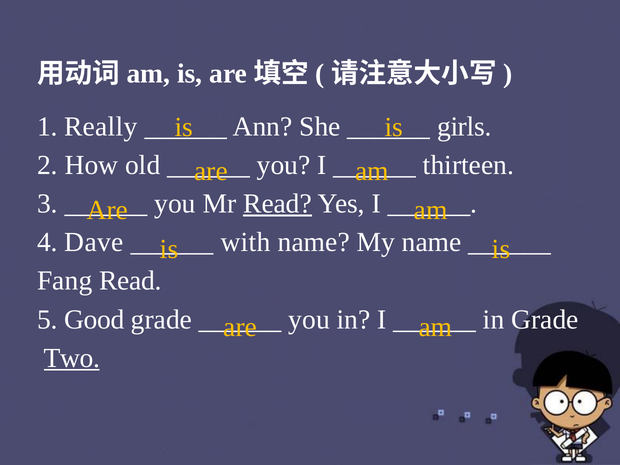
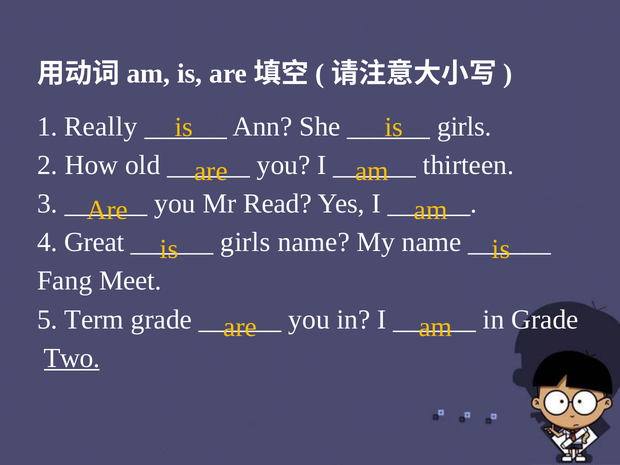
Read underline: present -> none (278, 204)
Dave: Dave -> Great (94, 242)
with: with -> girls (245, 242)
Fang Read: Read -> Meet (130, 281)
Good: Good -> Term (94, 319)
